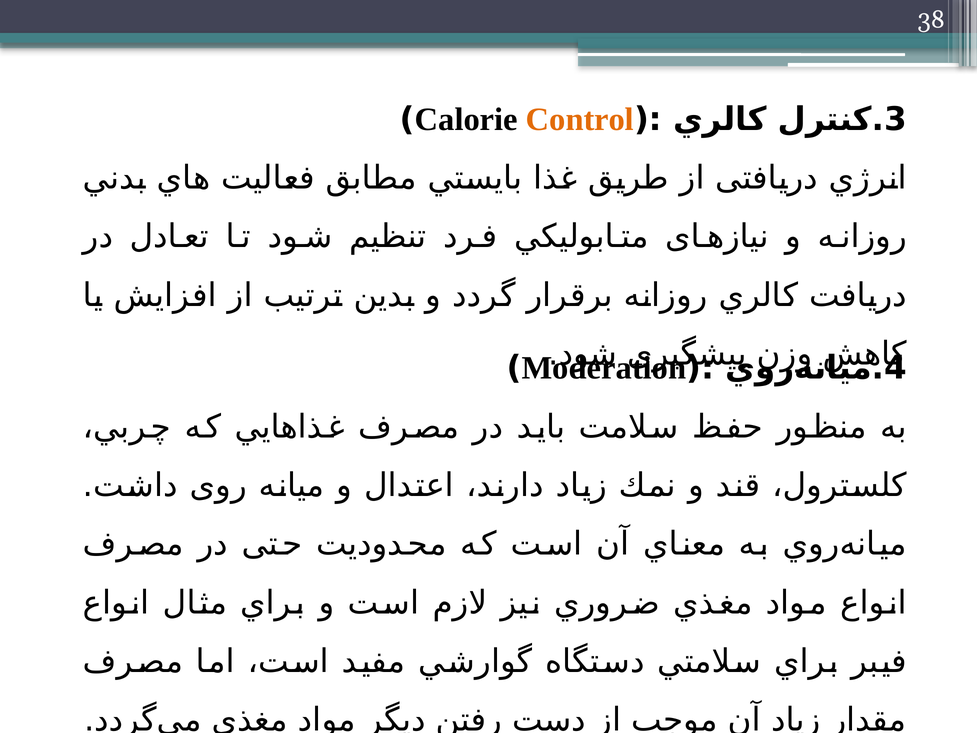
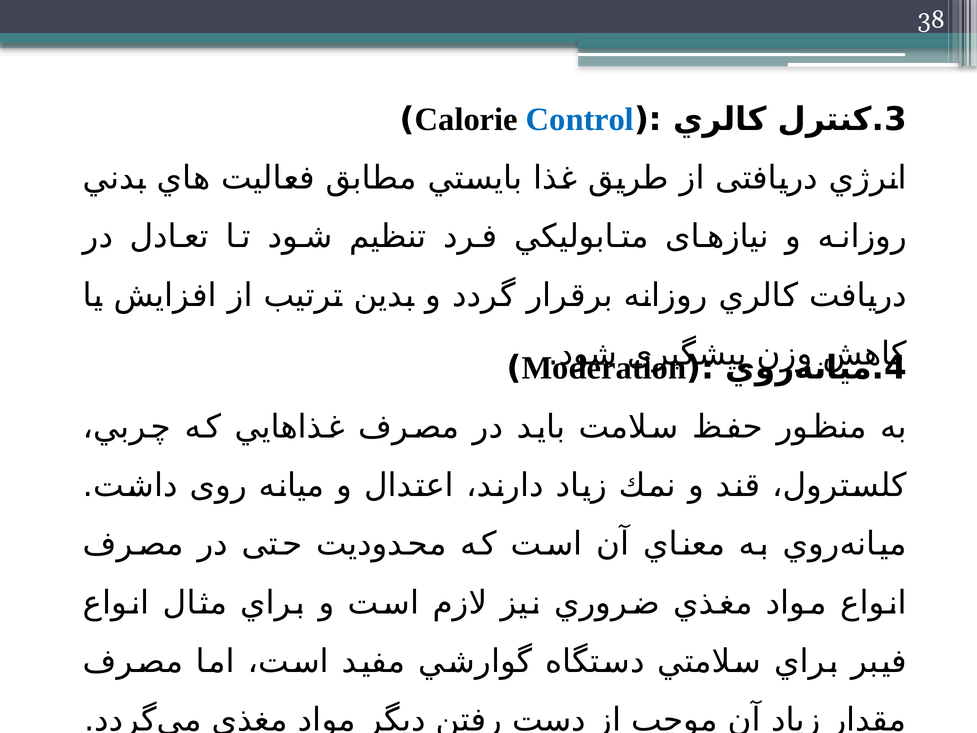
Control colour: orange -> blue (580, 119)
